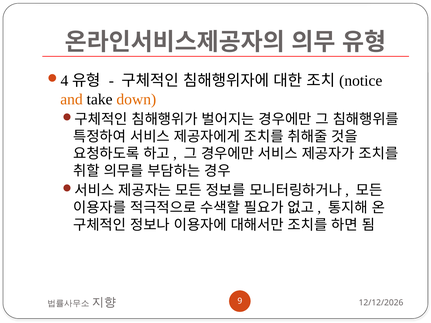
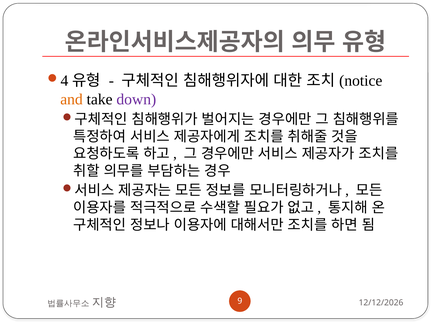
down colour: orange -> purple (136, 99)
